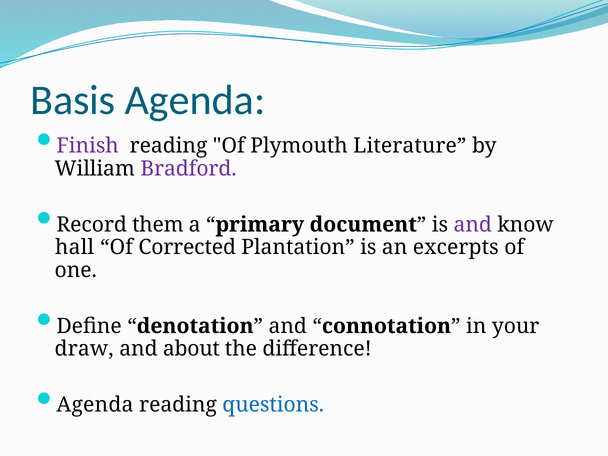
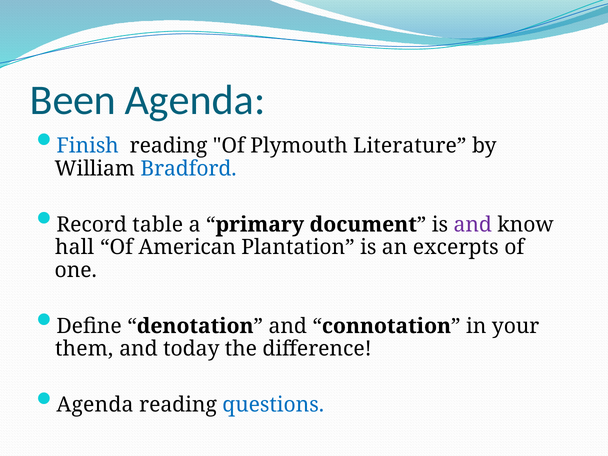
Basis: Basis -> Been (73, 100)
Finish colour: purple -> blue (88, 146)
Bradford colour: purple -> blue (189, 169)
them: them -> table (158, 225)
Corrected: Corrected -> American (187, 247)
draw: draw -> them (84, 349)
about: about -> today (191, 349)
